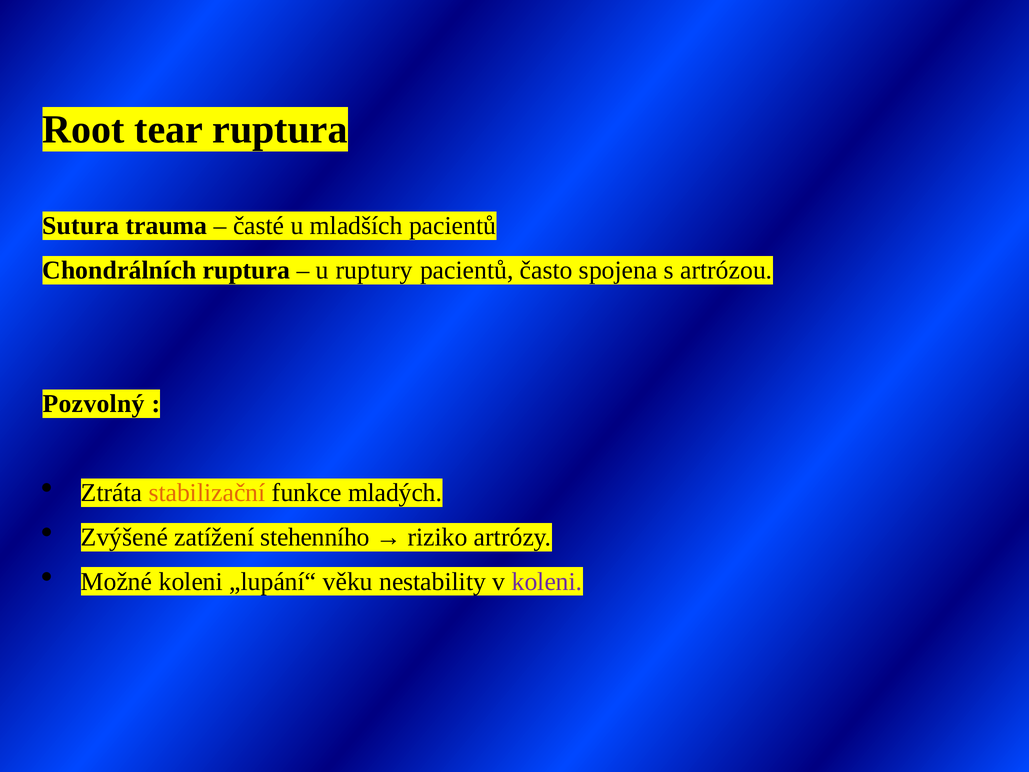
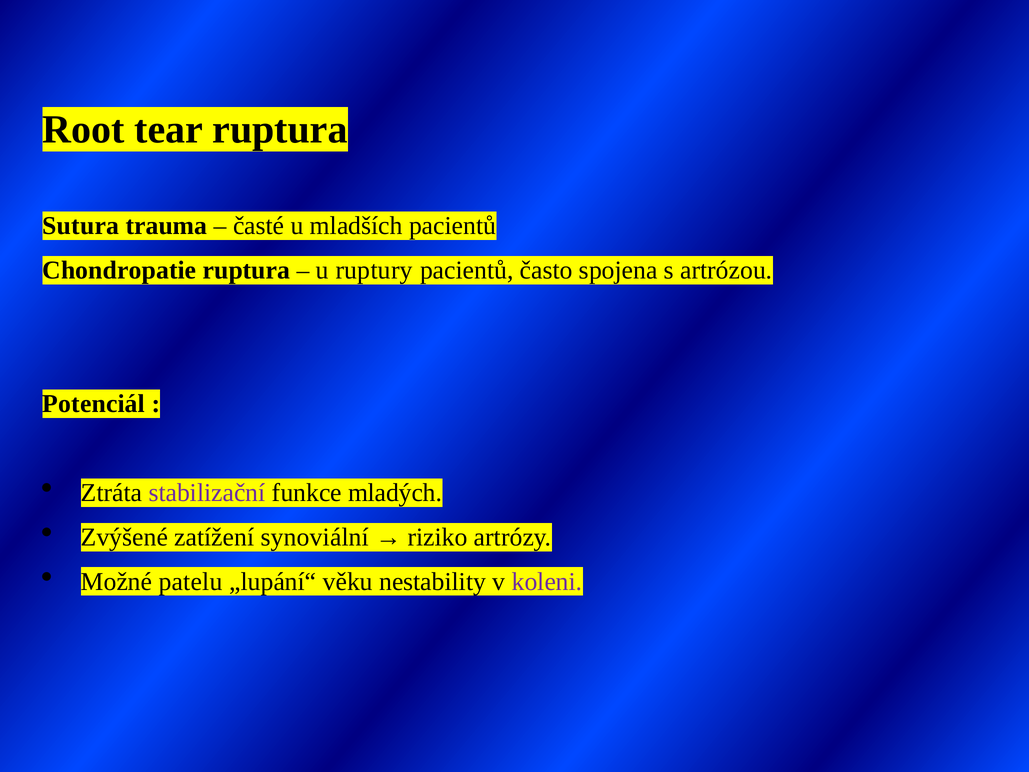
Chondrálních: Chondrálních -> Chondropatie (119, 270)
Pozvolný: Pozvolný -> Potenciál (94, 404)
stabilizační colour: orange -> purple (207, 493)
stehenního: stehenního -> synoviální (315, 537)
Možné koleni: koleni -> patelu (191, 581)
